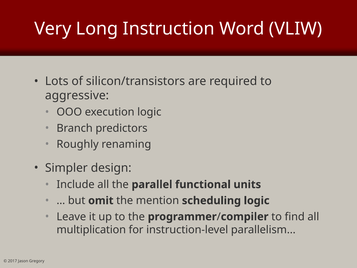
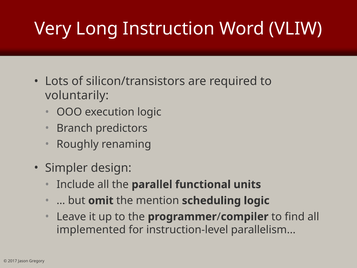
aggressive: aggressive -> voluntarily (77, 95)
multiplication: multiplication -> implemented (91, 230)
